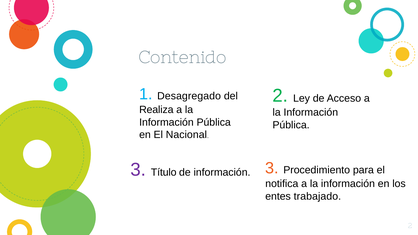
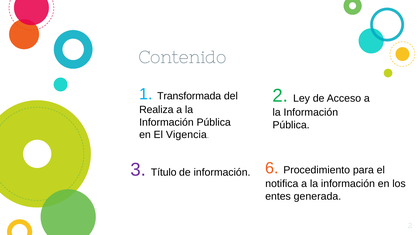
Desagregado: Desagregado -> Transformada (189, 96)
Nacional: Nacional -> Vigencia (186, 135)
información 3: 3 -> 6 (272, 168)
trabajado: trabajado -> generada (317, 196)
